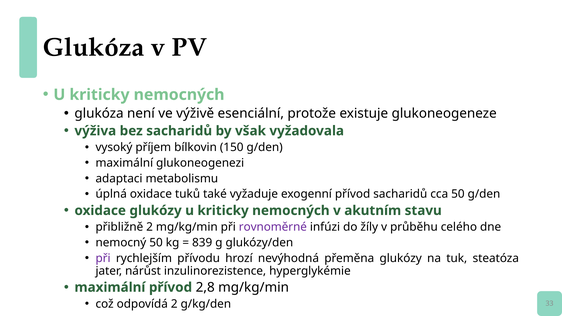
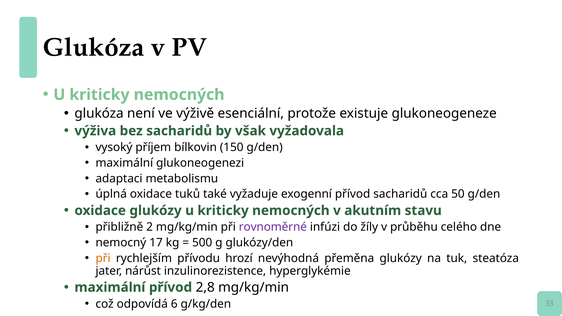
nemocný 50: 50 -> 17 (156, 243)
839: 839 -> 500 (202, 243)
při colour: purple -> orange (103, 258)
odpovídá 2: 2 -> 6 (174, 304)
